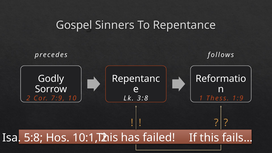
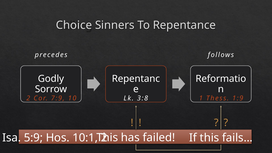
Gospel: Gospel -> Choice (74, 25)
5:8: 5:8 -> 5:9 (33, 138)
